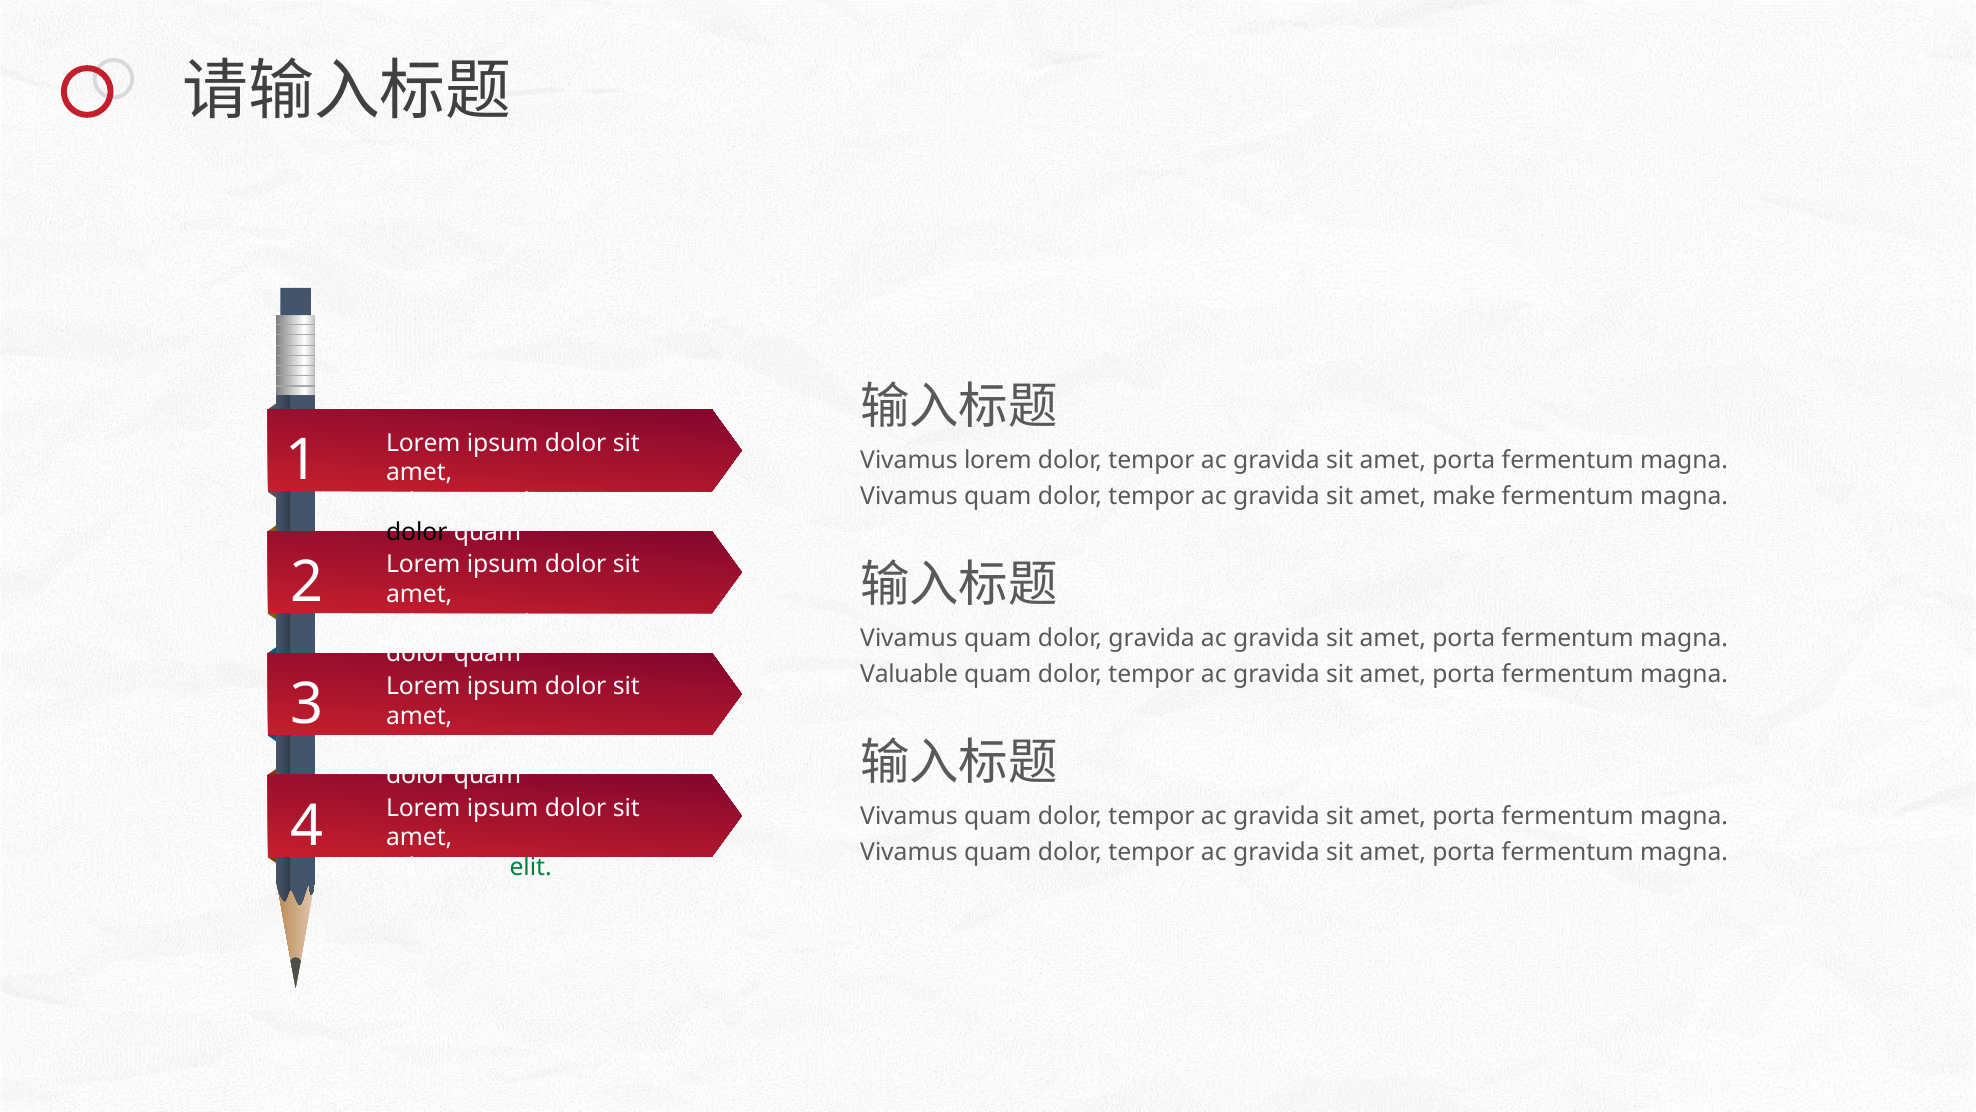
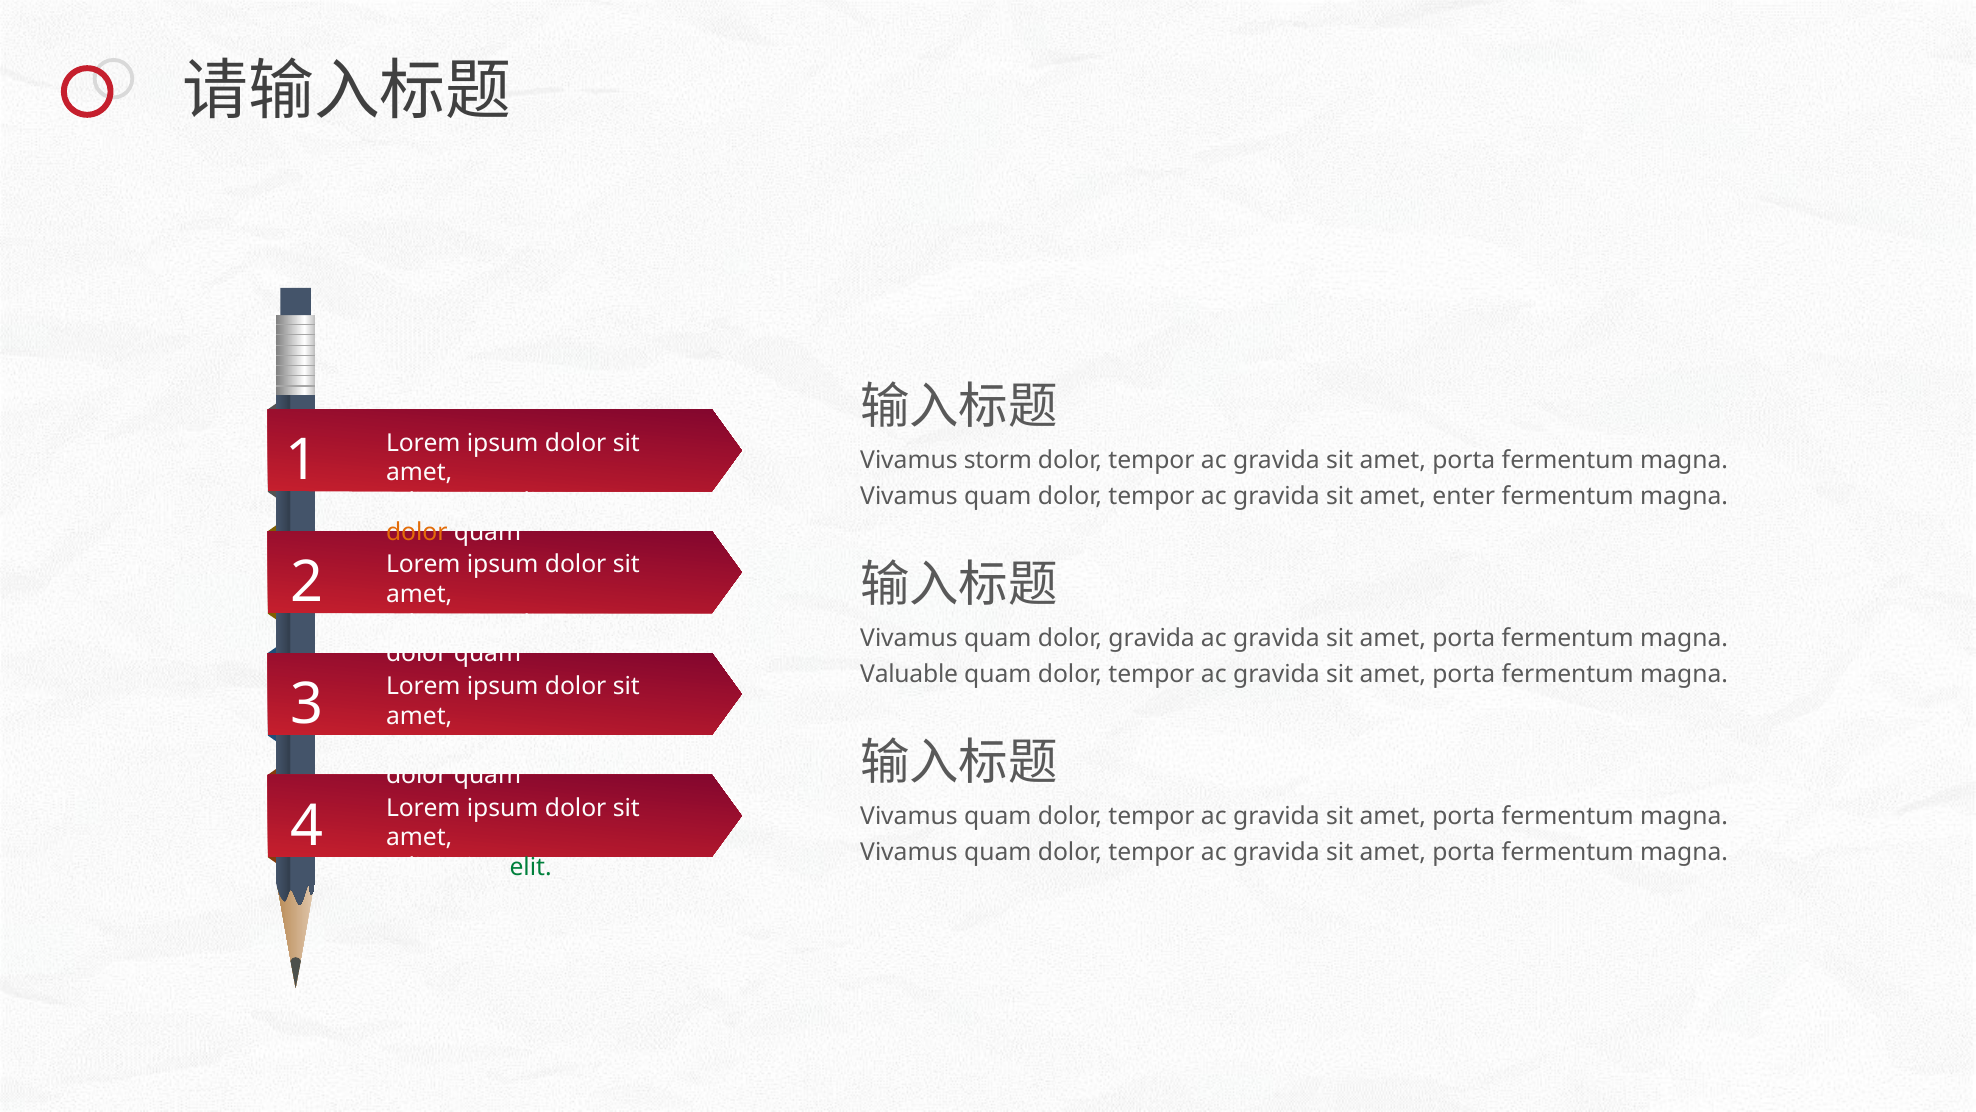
Vivamus lorem: lorem -> storm (998, 460)
make: make -> enter (1464, 496)
dolor colour: black -> orange (417, 532)
